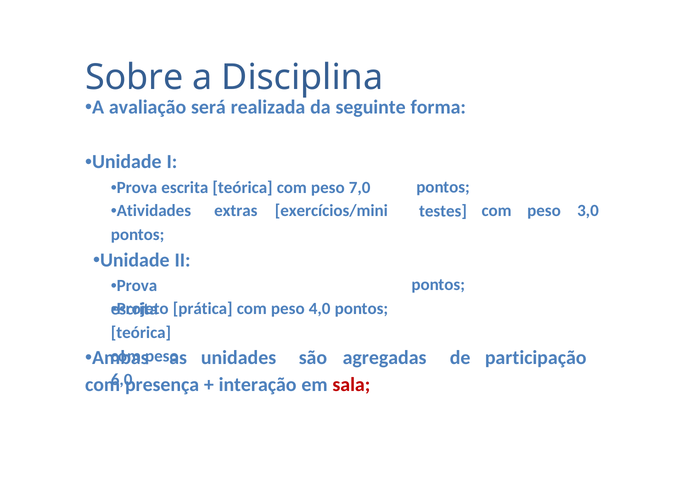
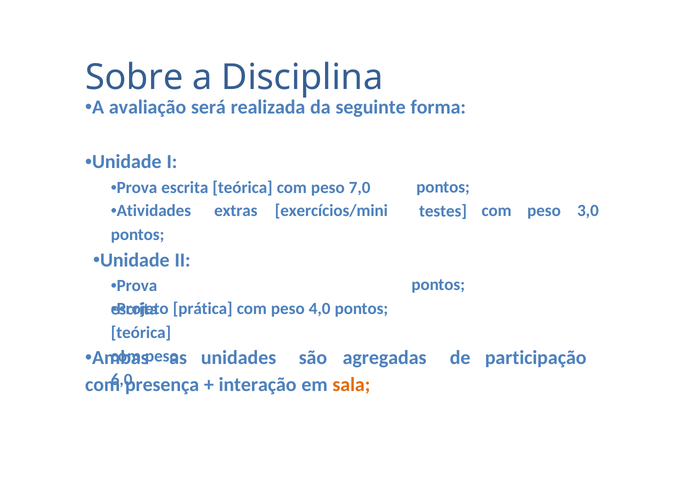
sala colour: red -> orange (351, 385)
